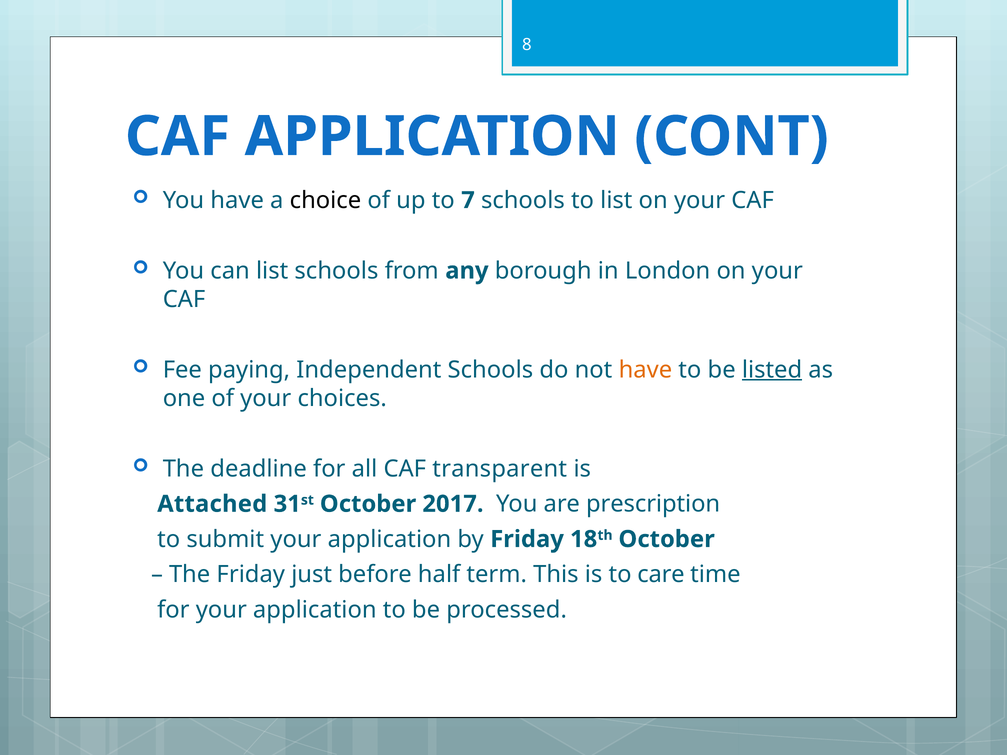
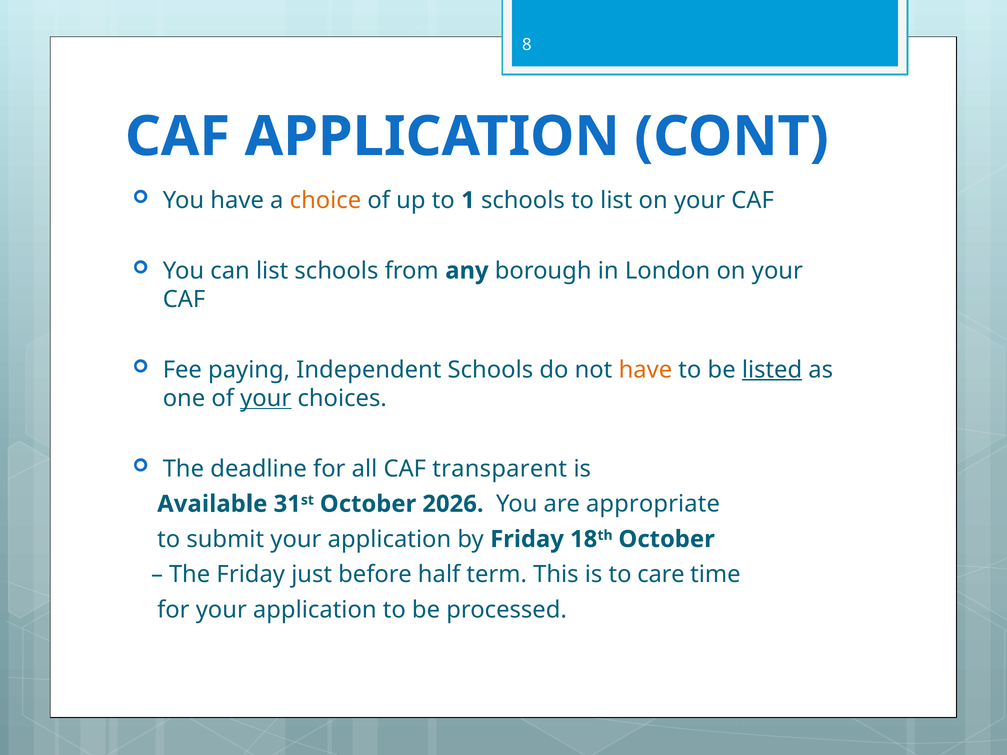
choice colour: black -> orange (325, 200)
7: 7 -> 1 (468, 200)
your underline: none -> present (266, 398)
Attached: Attached -> Available (212, 504)
2017: 2017 -> 2026 (453, 504)
prescription: prescription -> appropriate (653, 504)
